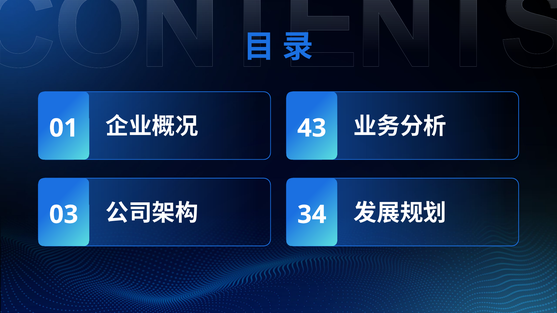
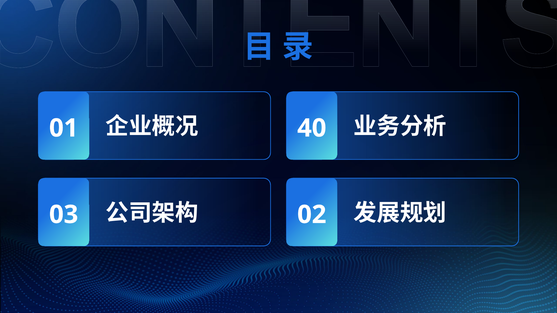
43: 43 -> 40 (312, 128)
34: 34 -> 02 (312, 215)
